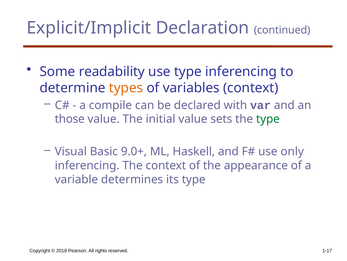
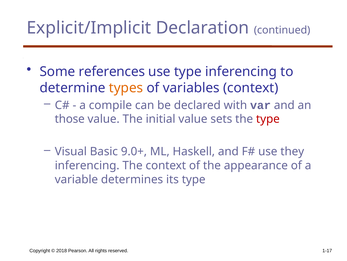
readability: readability -> references (112, 72)
type colour: green -> red (268, 119)
only: only -> they (292, 151)
